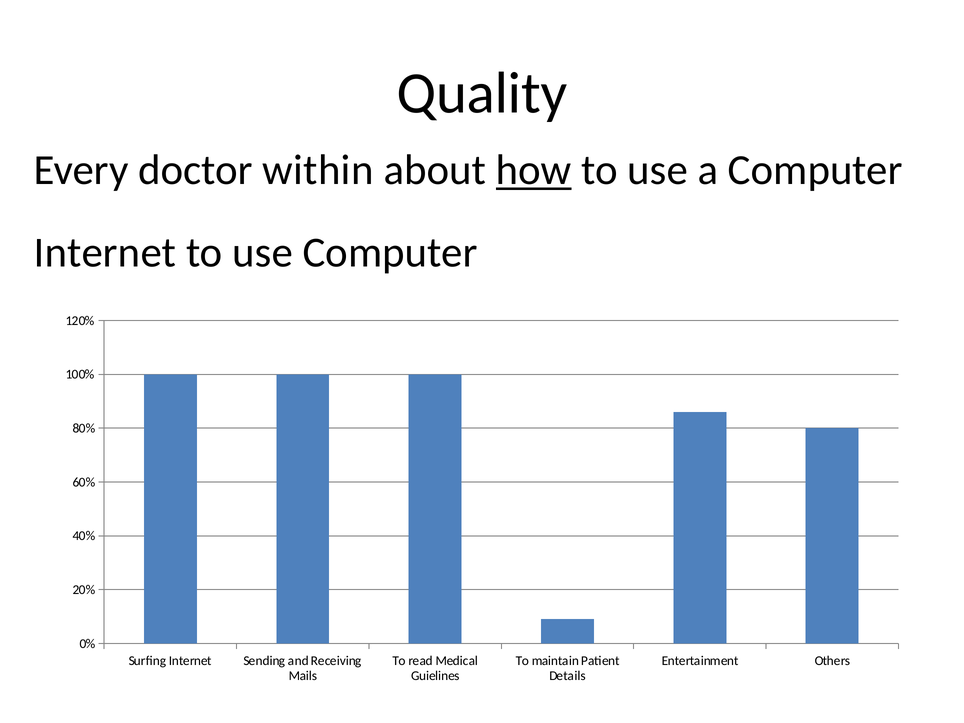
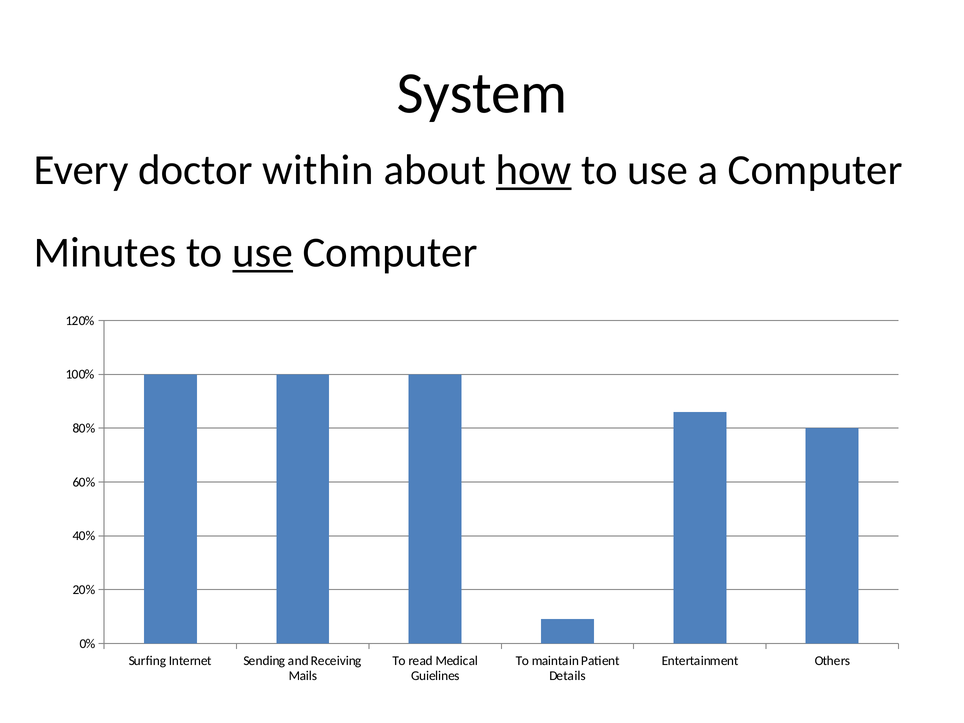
Quality: Quality -> System (482, 93)
Internet: Internet -> Minutes (105, 253)
use underline: none -> present (263, 253)
